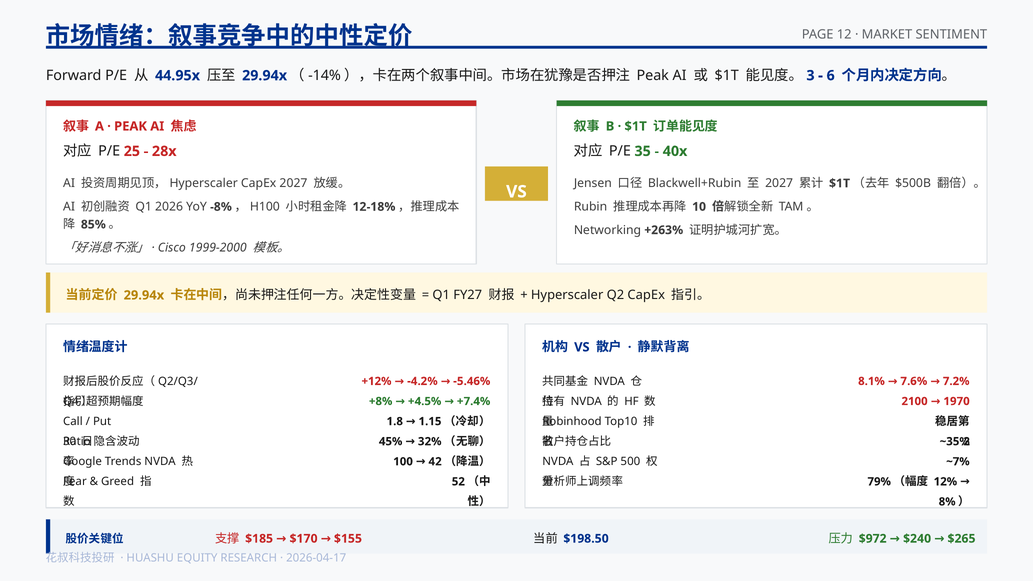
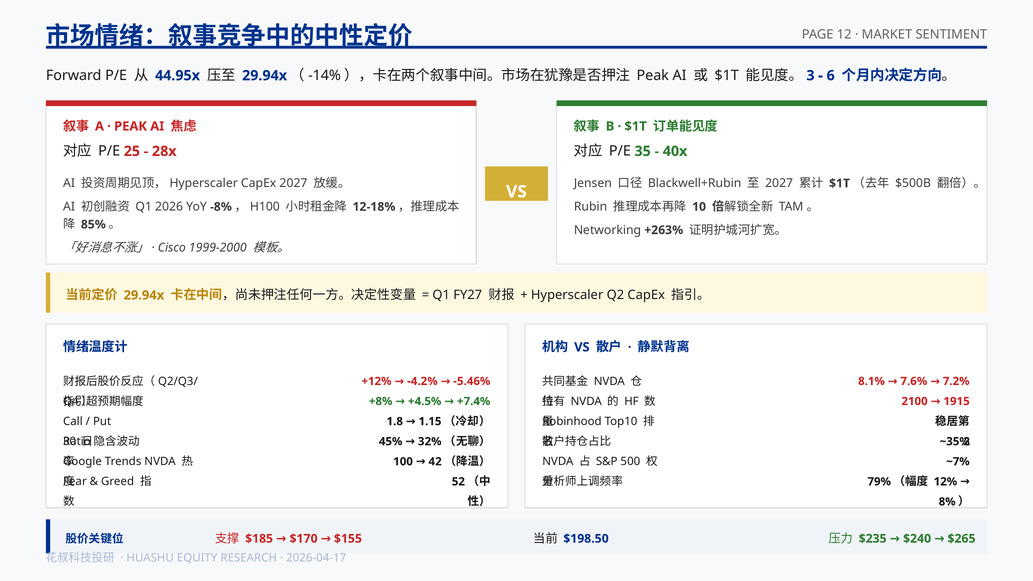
1970: 1970 -> 1915 (957, 401)
$972: $972 -> $235 (873, 539)
